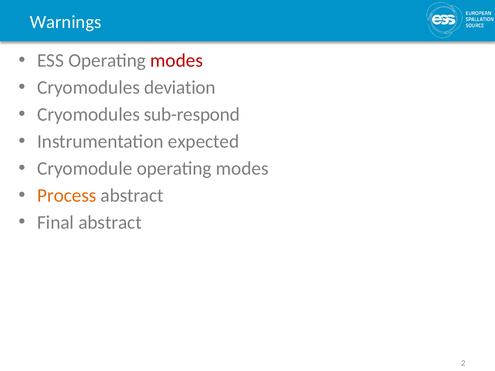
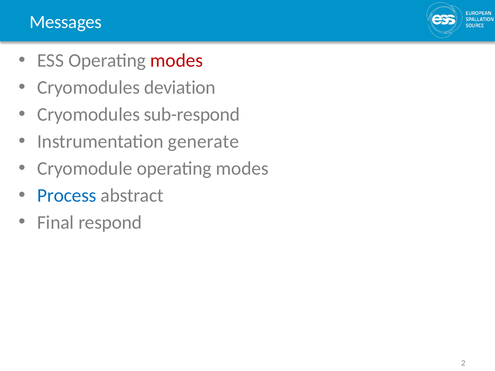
Warnings: Warnings -> Messages (66, 22)
expected: expected -> generate (203, 142)
Process colour: orange -> blue (67, 196)
Final abstract: abstract -> respond (110, 222)
